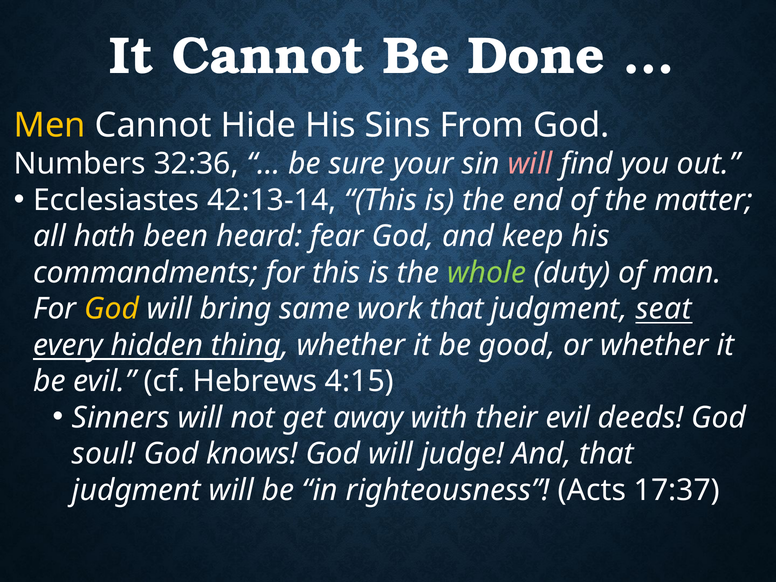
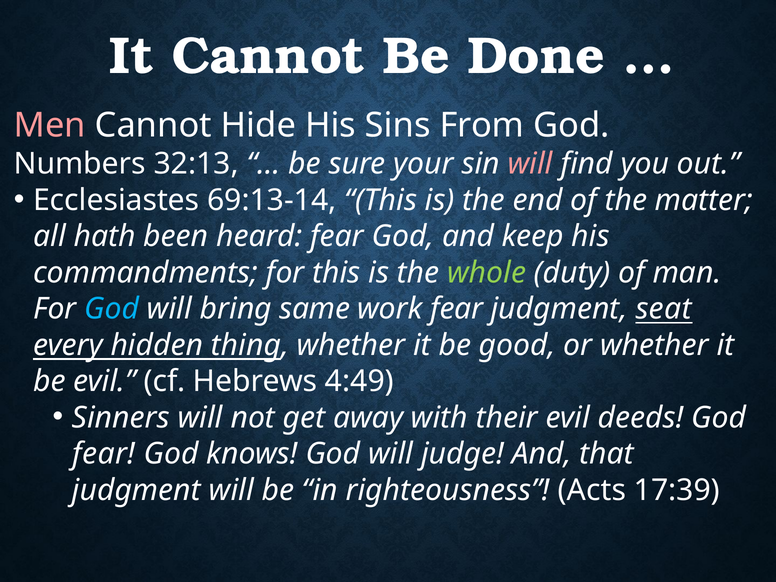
Men colour: yellow -> pink (50, 125)
32:36: 32:36 -> 32:13 (196, 164)
42:13-14: 42:13-14 -> 69:13-14 (272, 200)
God colour: yellow -> light blue (112, 309)
work that: that -> fear (457, 309)
4:15: 4:15 -> 4:49 (359, 381)
soul: soul -> fear (104, 454)
17:37: 17:37 -> 17:39 (677, 490)
